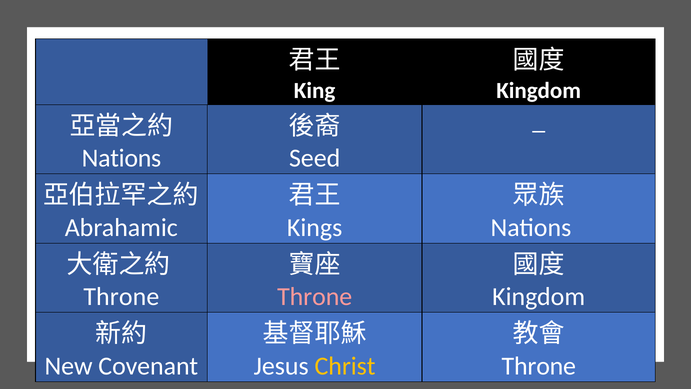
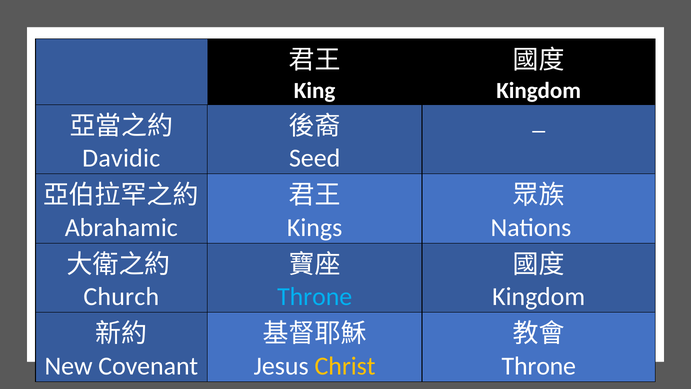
Nations: Nations -> Davidic (121, 158)
Throne: Throne -> Church (121, 297)
Throne colour: pink -> light blue (315, 297)
